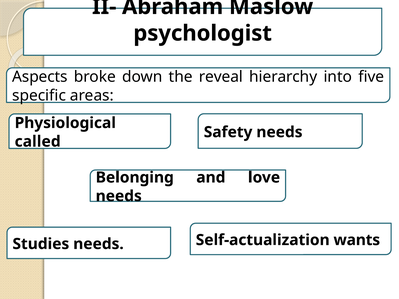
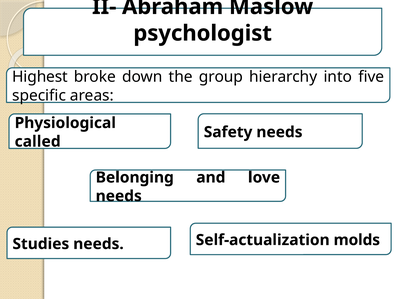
Aspects: Aspects -> Highest (40, 77)
reveal: reveal -> group (221, 77)
wants: wants -> molds (357, 240)
